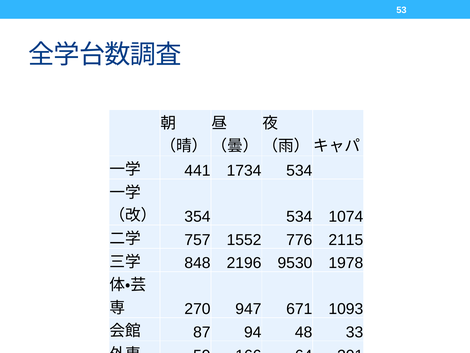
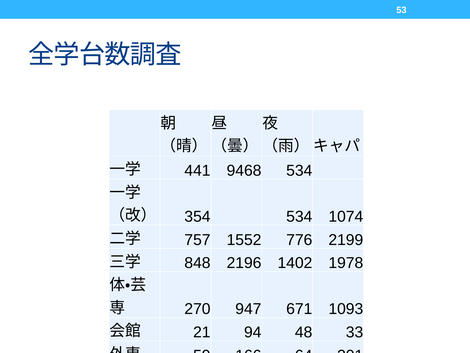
1734: 1734 -> 9468 (244, 170)
2115: 2115 -> 2199 (346, 240)
9530: 9530 -> 1402 (295, 263)
87: 87 -> 21 (202, 332)
